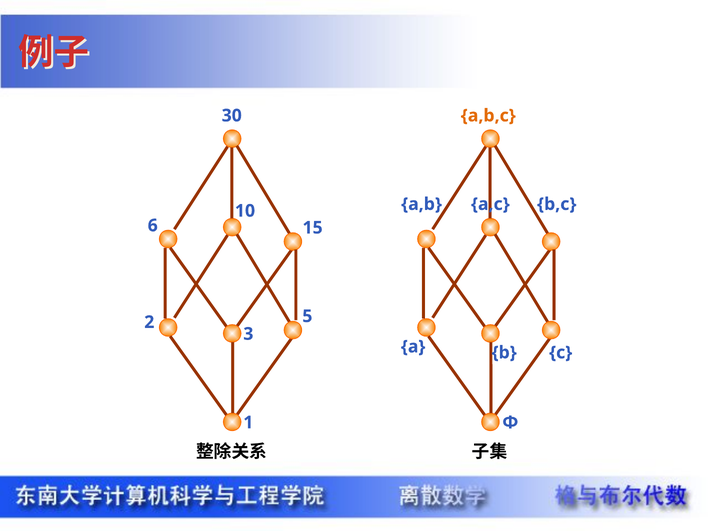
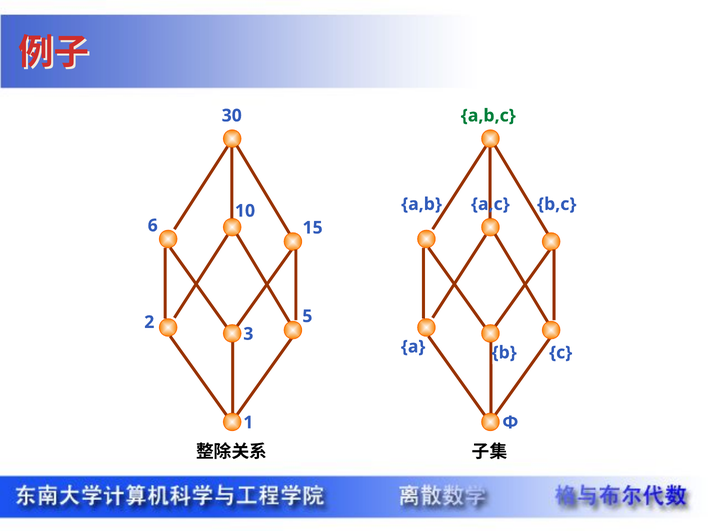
a,b,c colour: orange -> green (488, 116)
